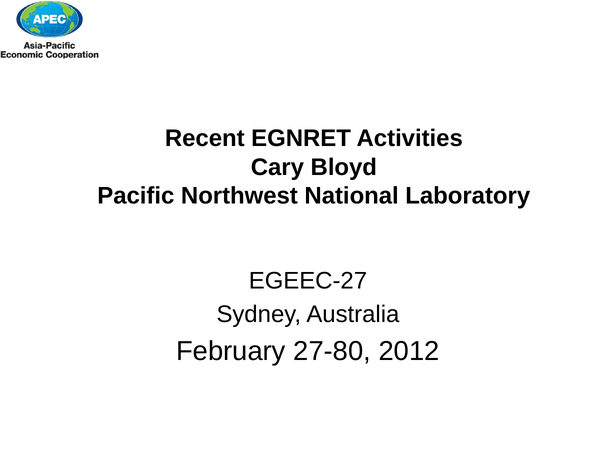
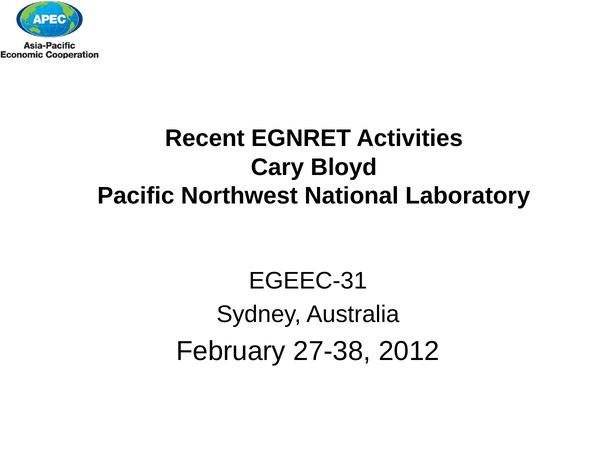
EGEEC-27: EGEEC-27 -> EGEEC-31 (308, 281)
27-80: 27-80 -> 27-38 (332, 351)
